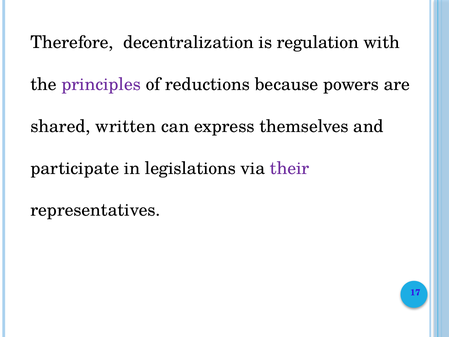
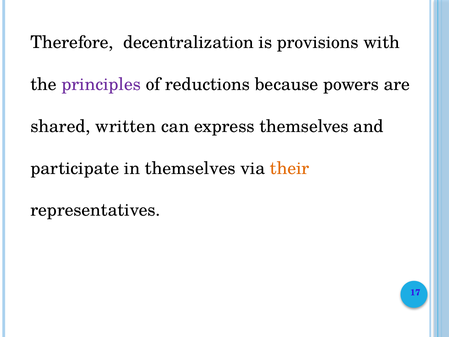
regulation: regulation -> provisions (318, 42)
in legislations: legislations -> themselves (190, 168)
their colour: purple -> orange (290, 168)
